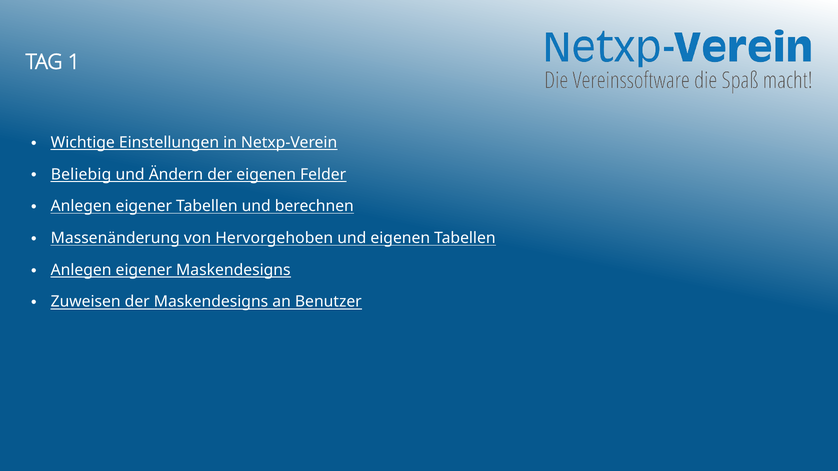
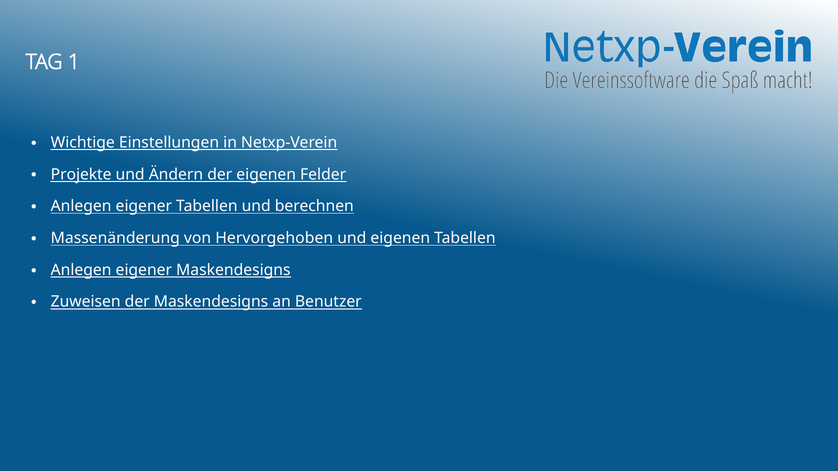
Beliebig: Beliebig -> Projekte (81, 175)
